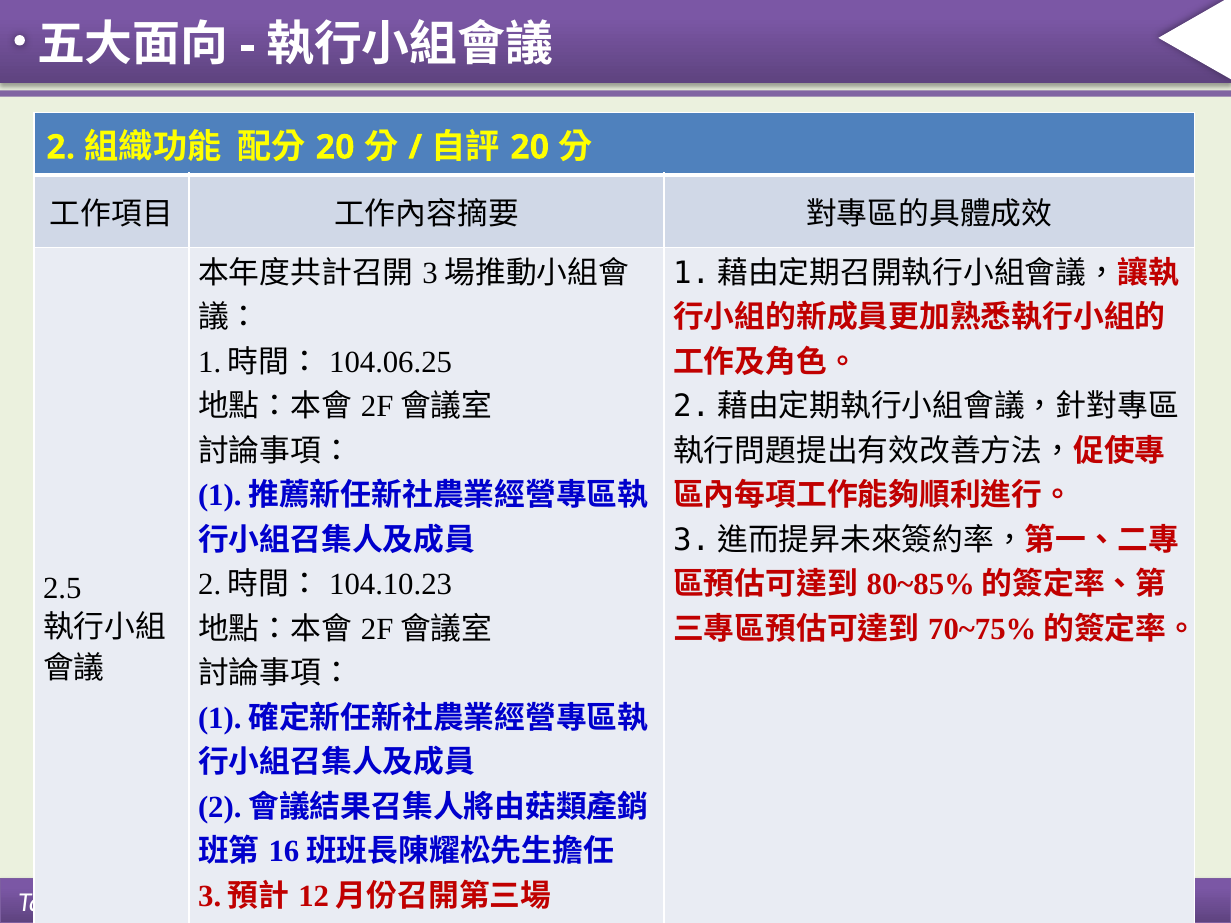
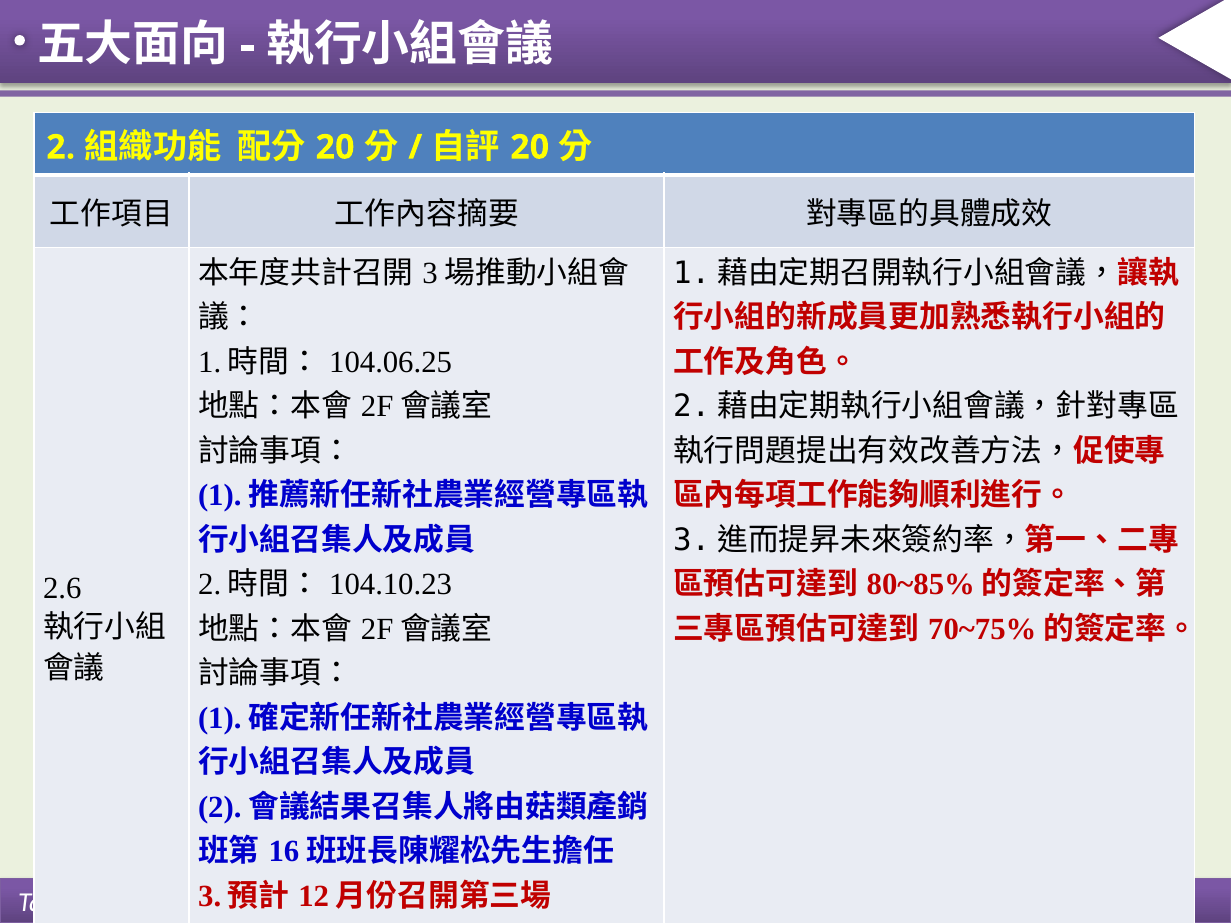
2.5: 2.5 -> 2.6 (62, 589)
